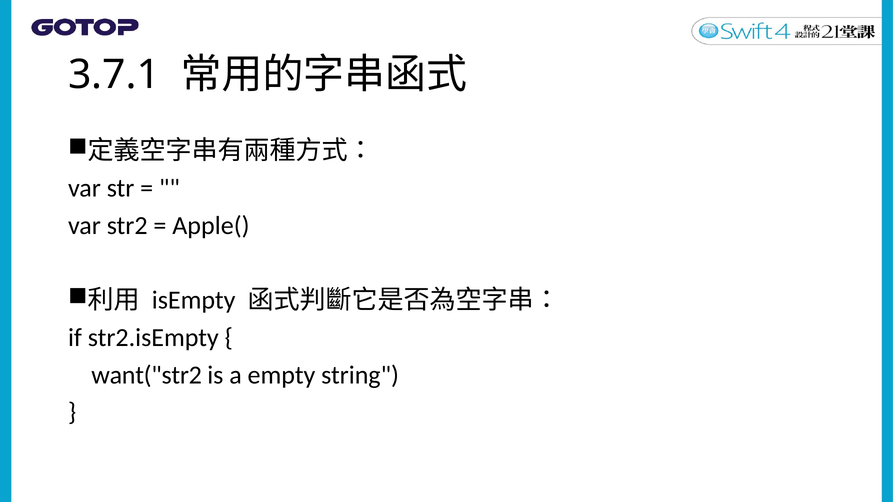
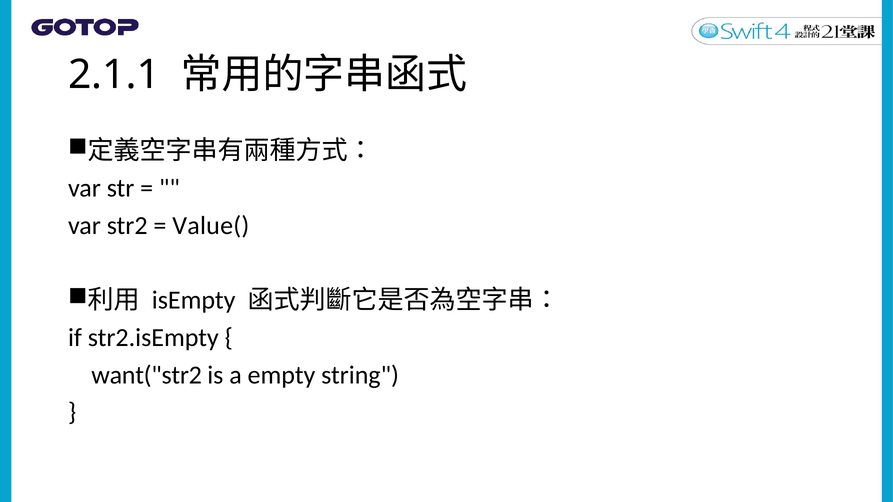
3.7.1: 3.7.1 -> 2.1.1 (114, 75)
Apple(: Apple( -> Value( (211, 226)
